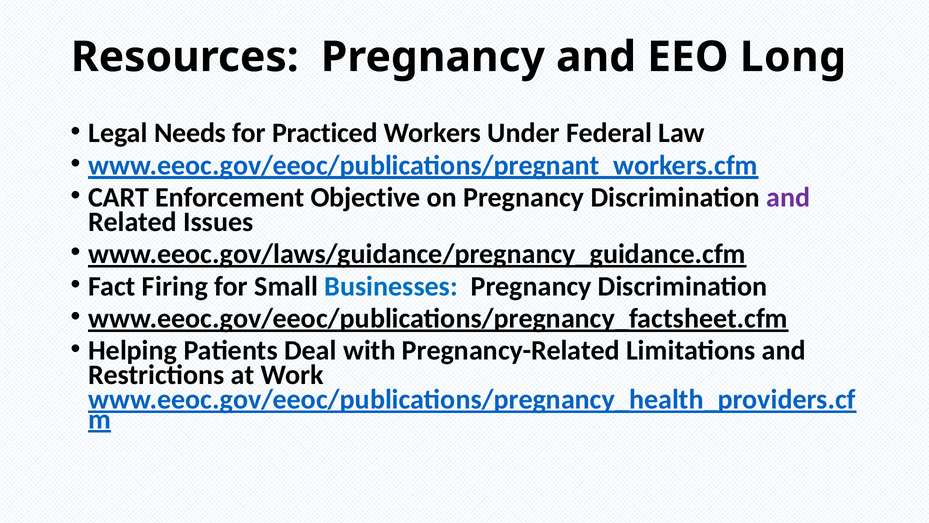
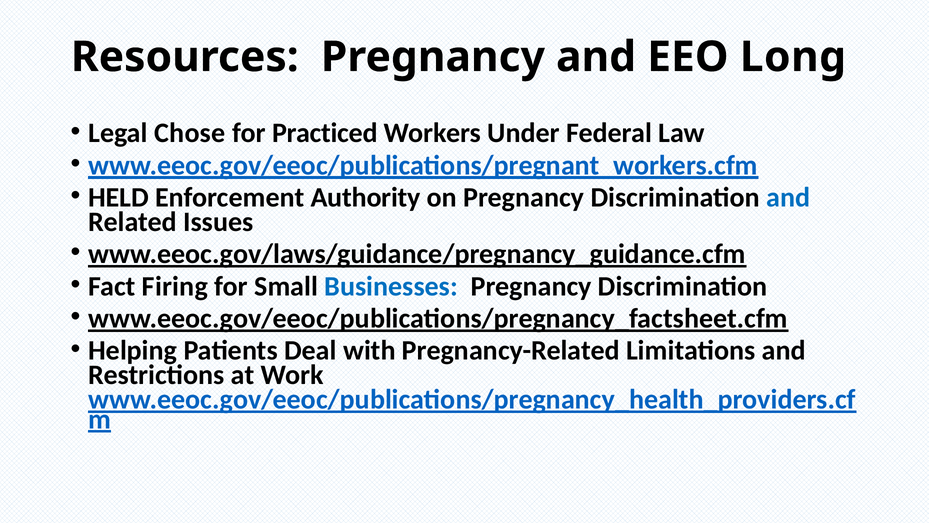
Needs: Needs -> Chose (190, 133)
CART: CART -> HELD (119, 197)
Objective: Objective -> Authority (366, 197)
and colour: purple -> blue (788, 197)
